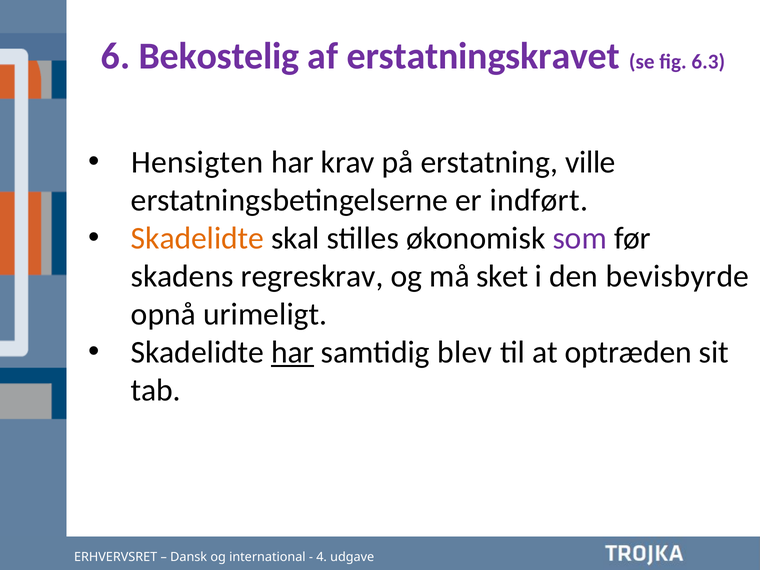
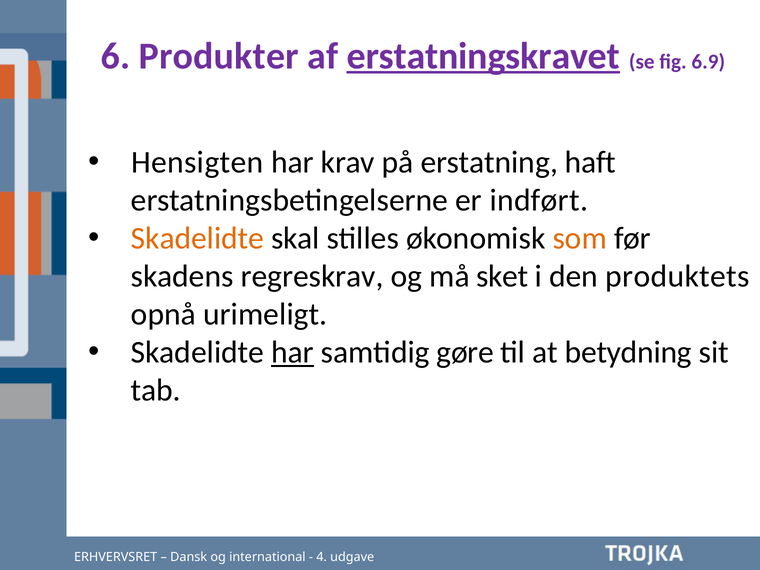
Bekostelig: Bekostelig -> Produkter (219, 56)
erstatningskravet underline: none -> present (483, 56)
6.3: 6.3 -> 6.9 (708, 62)
ville: ville -> haft (590, 162)
som colour: purple -> orange (580, 238)
bevisbyrde: bevisbyrde -> produktets (678, 276)
blev: blev -> gøre (465, 352)
optræden: optræden -> betydning (628, 352)
